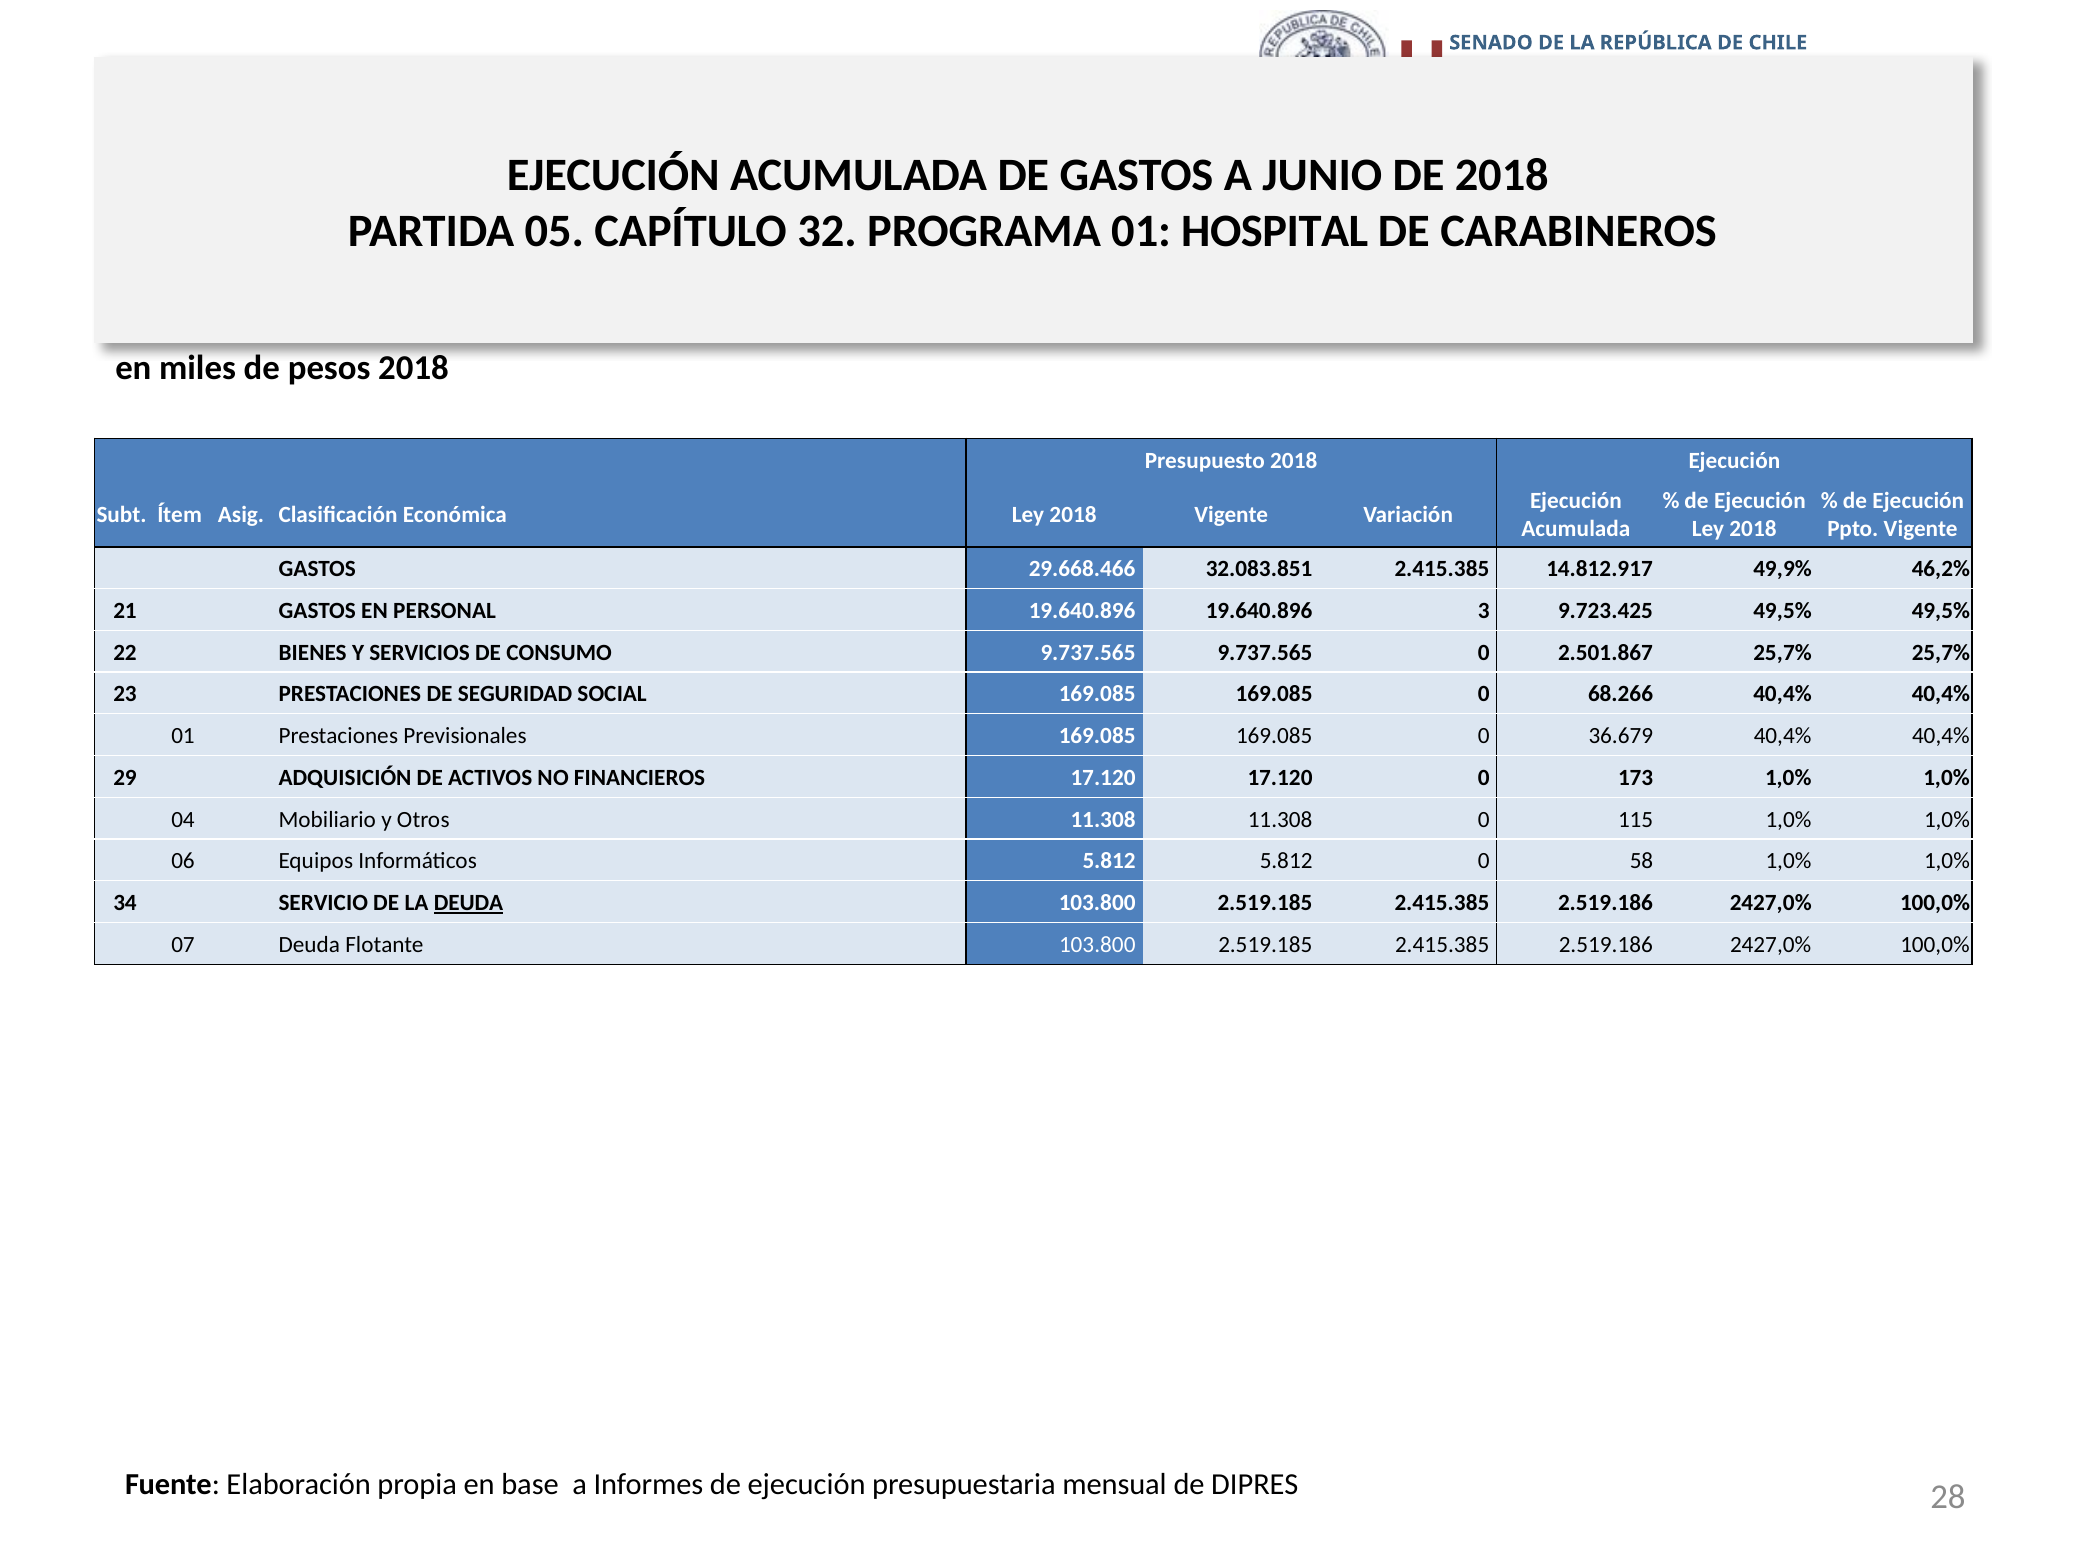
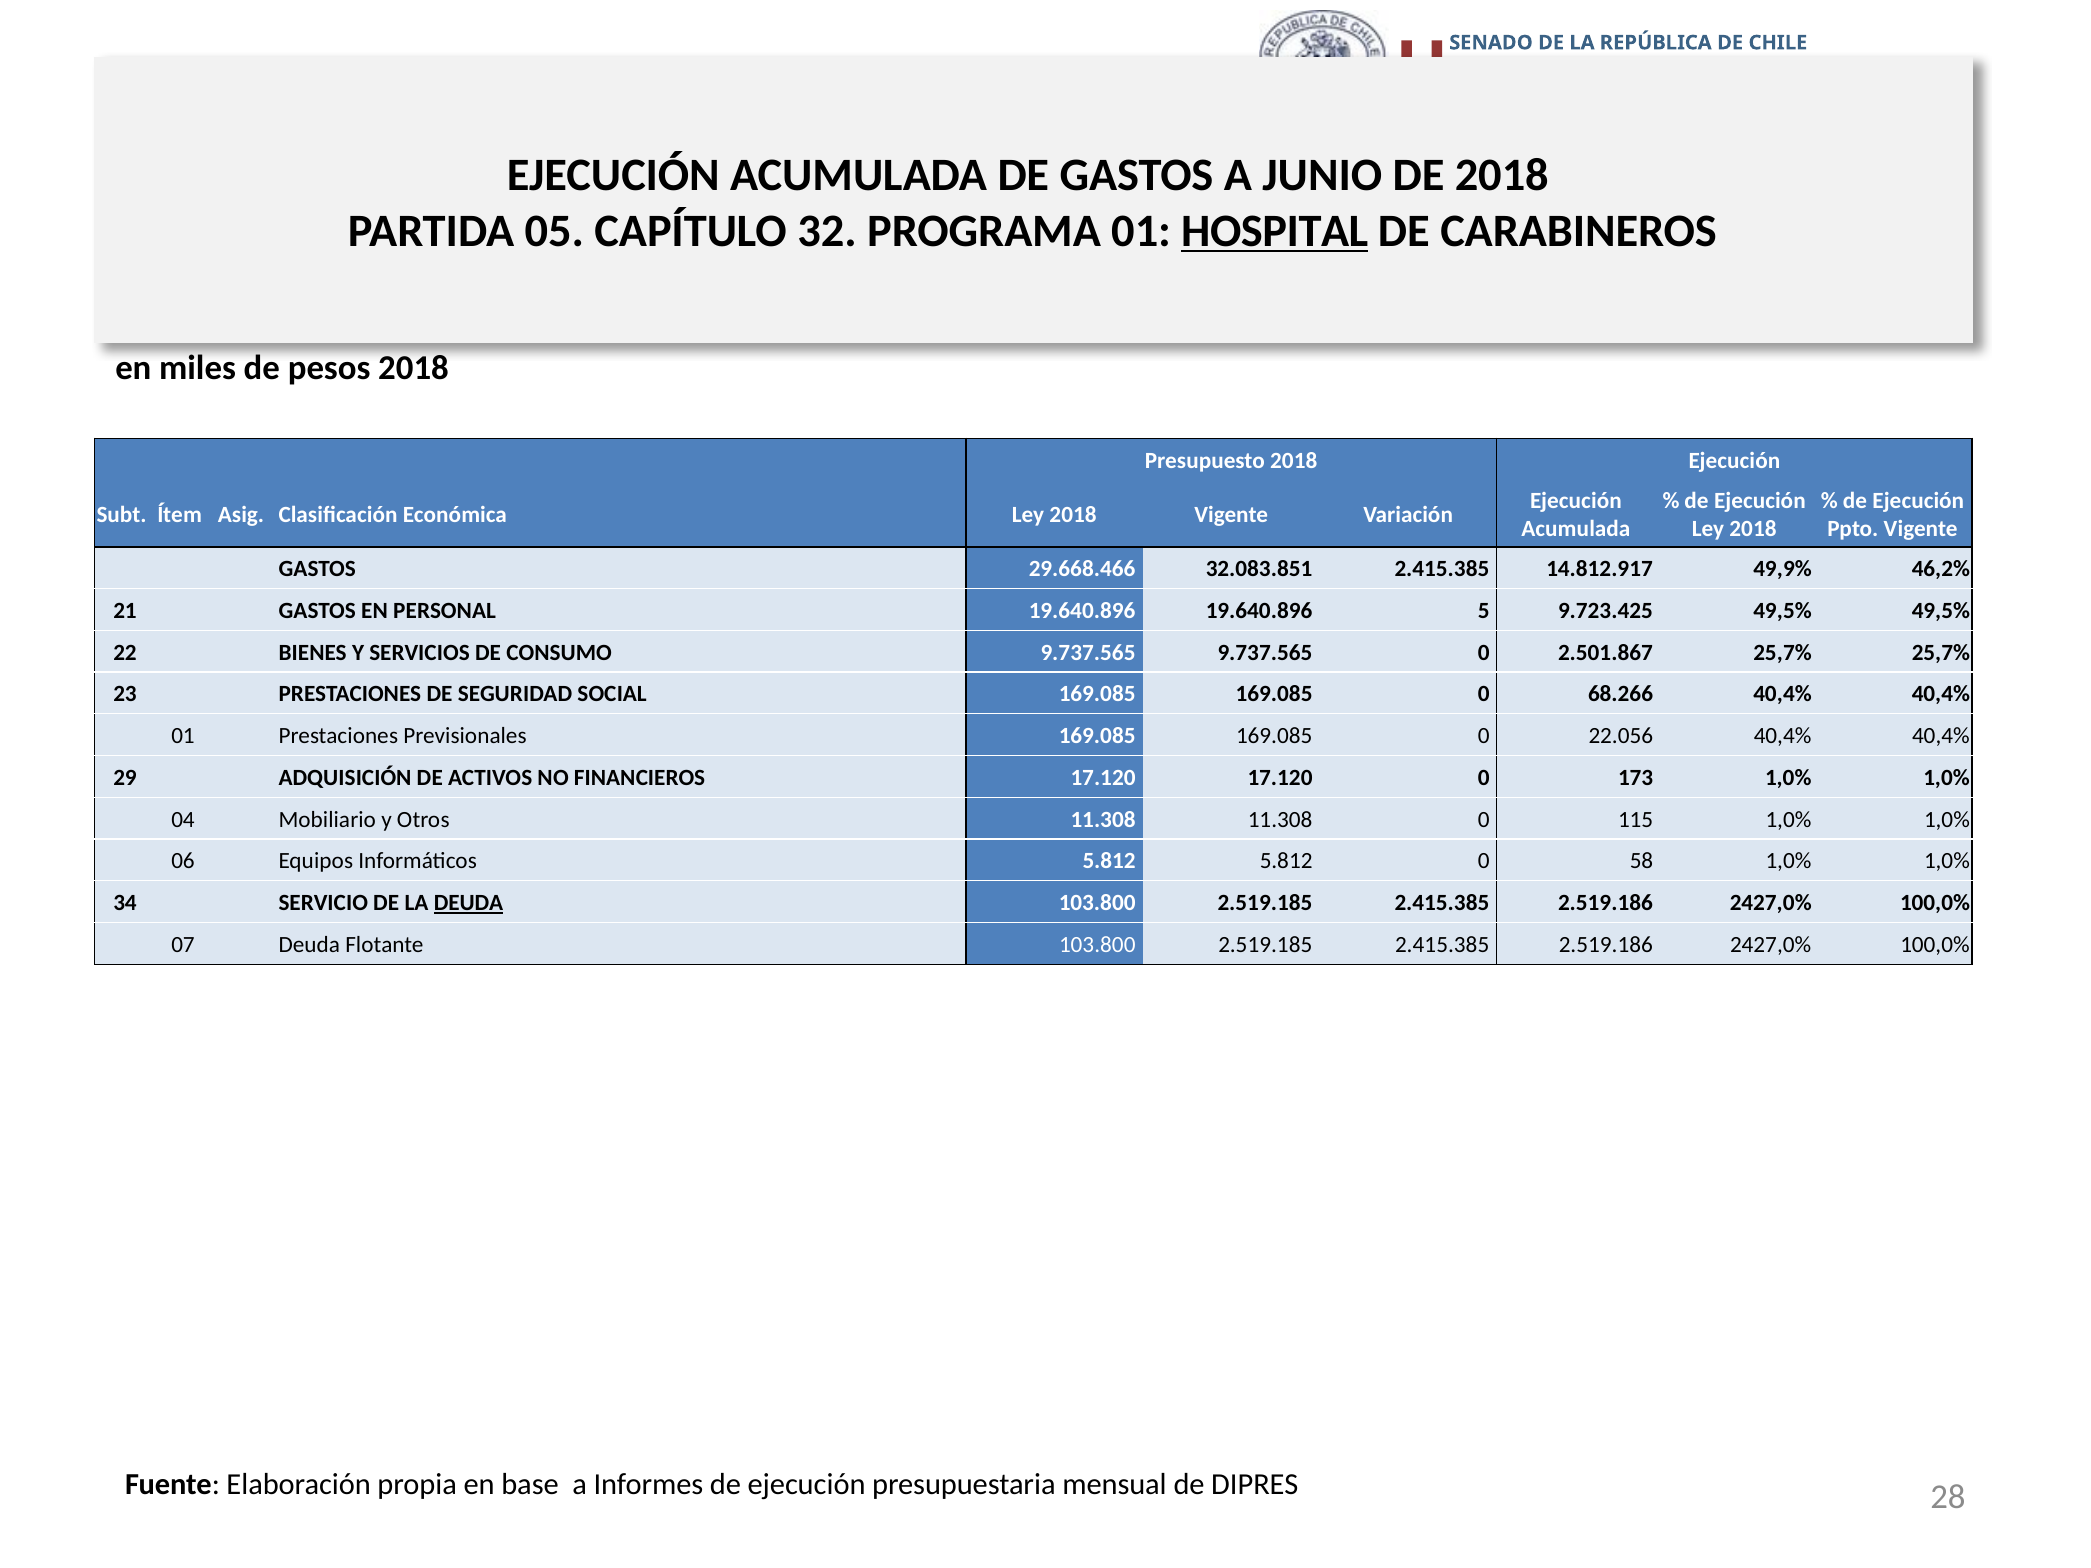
HOSPITAL underline: none -> present (1275, 231)
3: 3 -> 5 (1484, 611)
36.679: 36.679 -> 22.056 (1621, 736)
